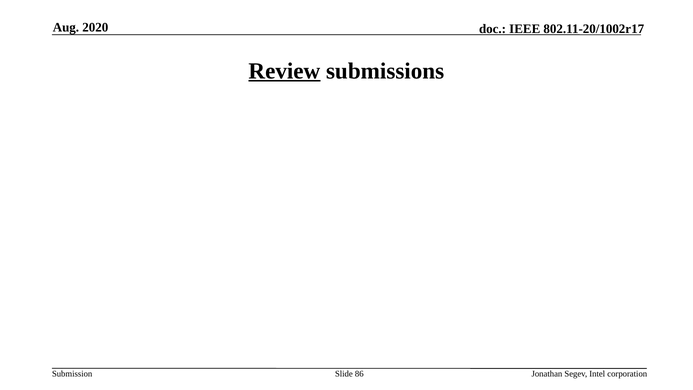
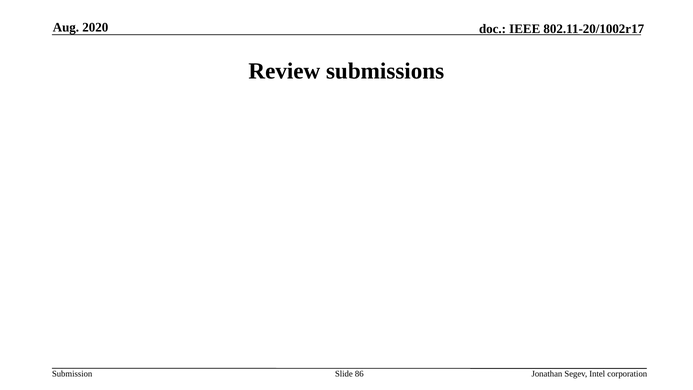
Review underline: present -> none (284, 71)
